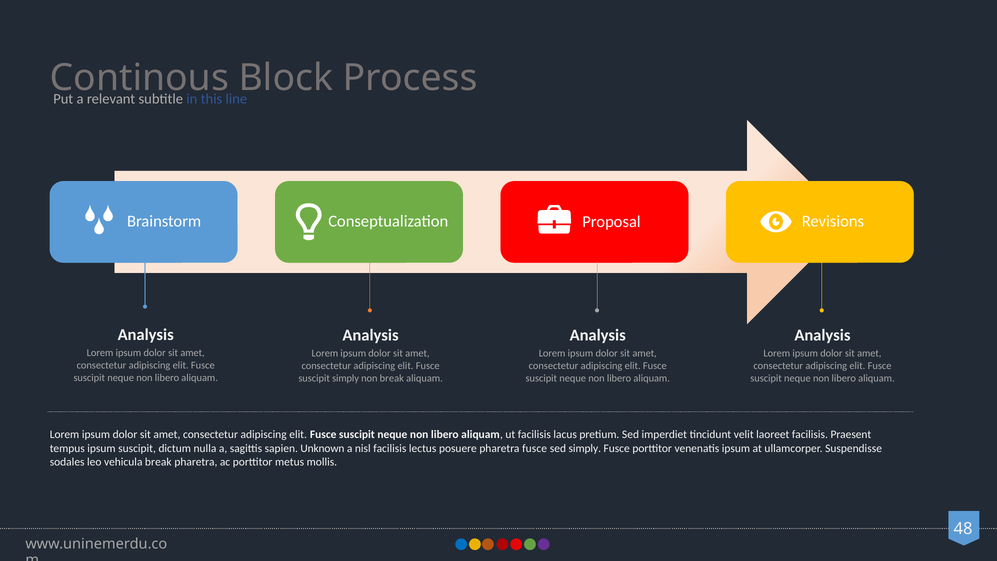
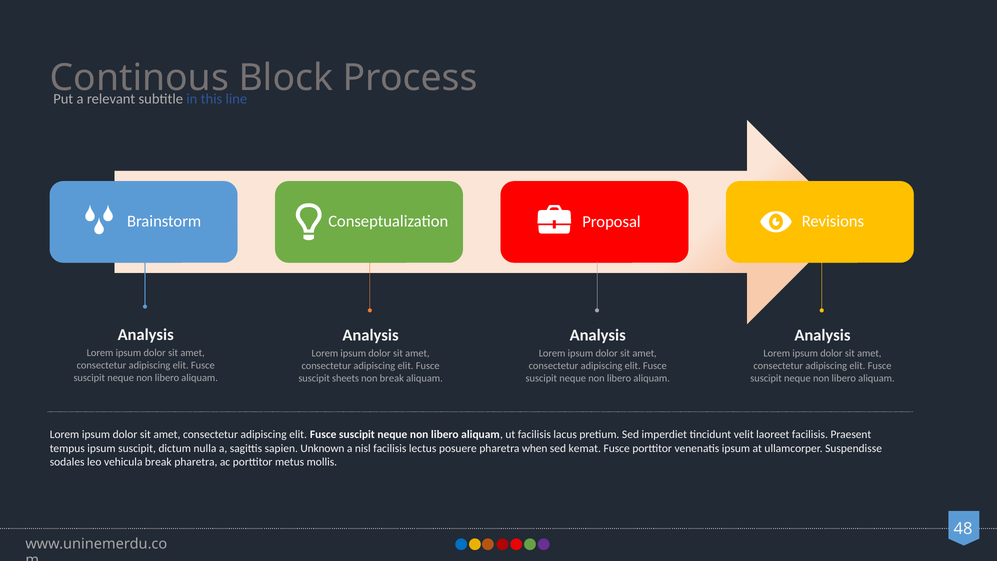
suscipit simply: simply -> sheets (346, 378)
pharetra fusce: fusce -> when (535, 448)
sed simply: simply -> kemat (585, 448)
